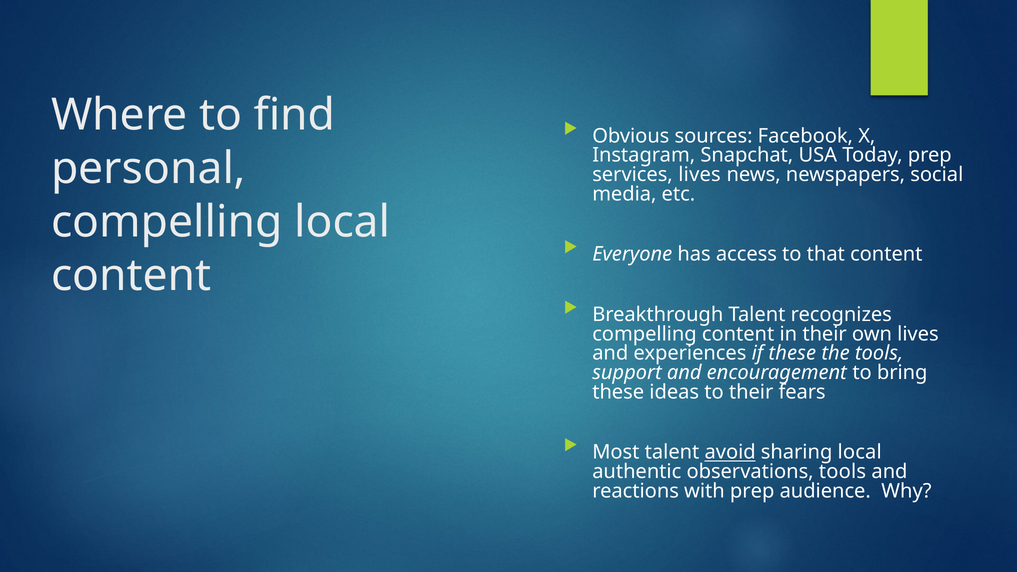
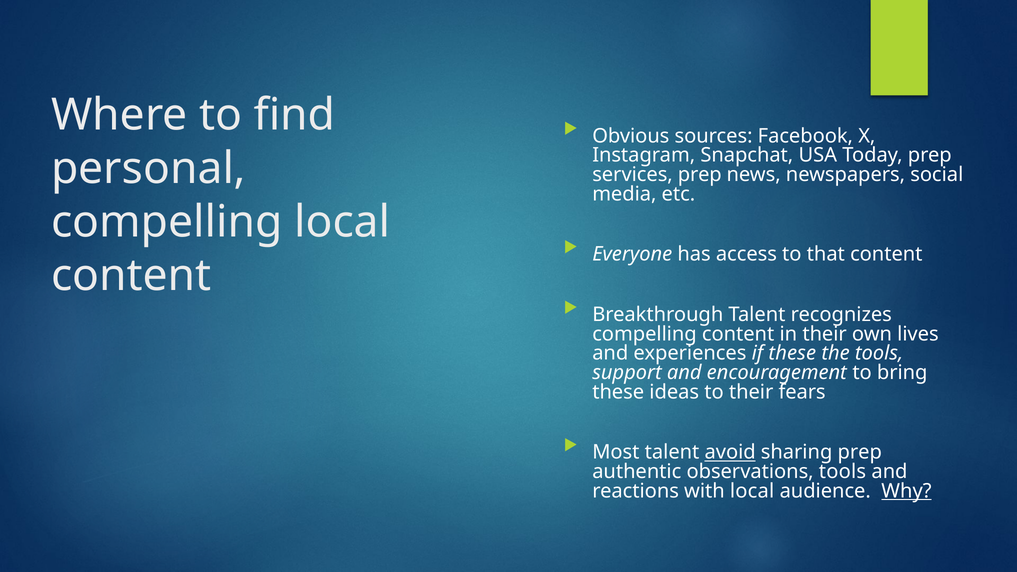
services lives: lives -> prep (700, 175)
sharing local: local -> prep (860, 452)
with prep: prep -> local (752, 491)
Why underline: none -> present (906, 491)
